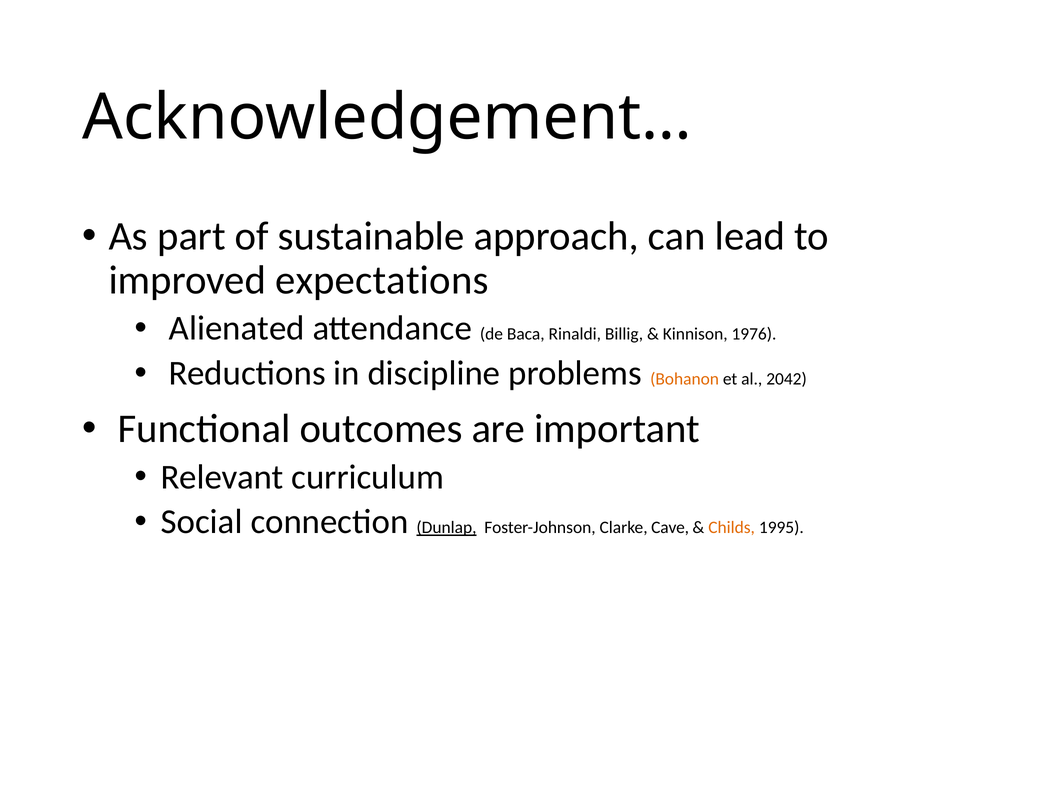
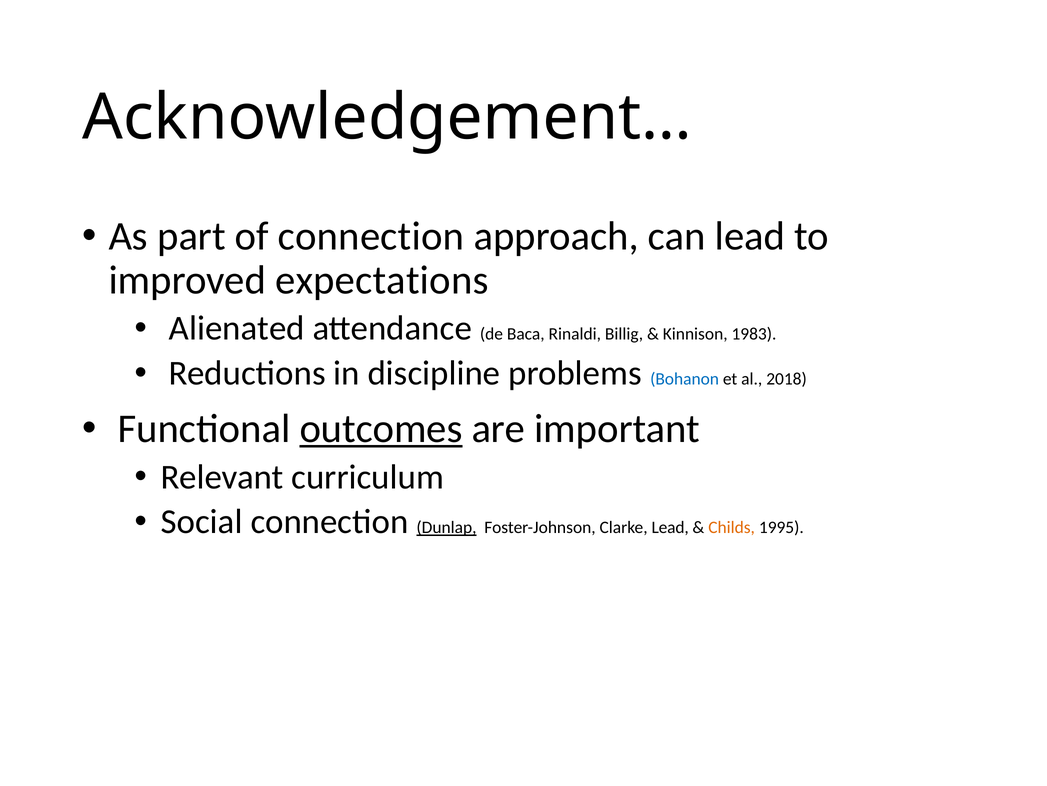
of sustainable: sustainable -> connection (371, 236)
1976: 1976 -> 1983 (754, 334)
Bohanon colour: orange -> blue (685, 379)
2042: 2042 -> 2018 (787, 379)
outcomes underline: none -> present (381, 428)
Clarke Cave: Cave -> Lead (670, 527)
